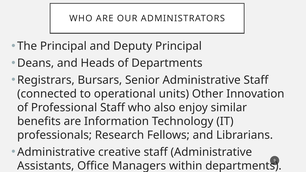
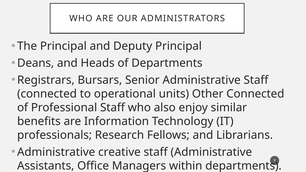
Other Innovation: Innovation -> Connected (255, 94)
